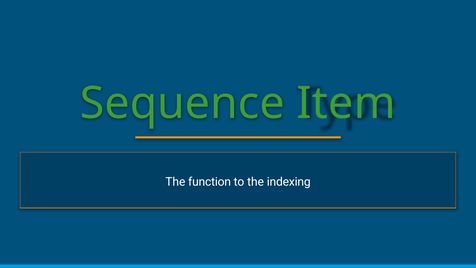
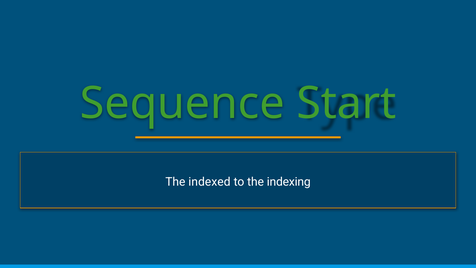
Item: Item -> Start (346, 103)
function: function -> indexed (209, 182)
